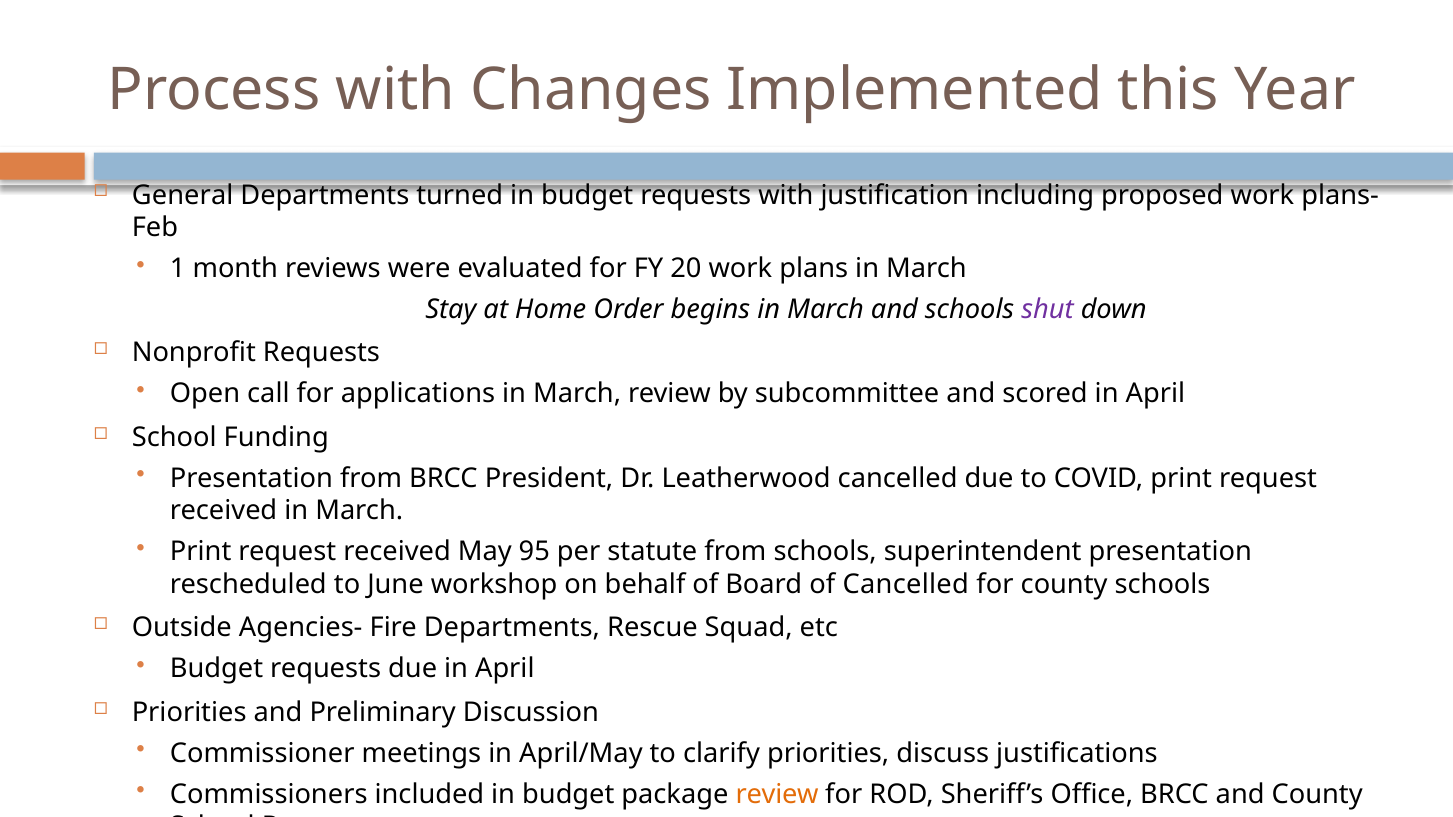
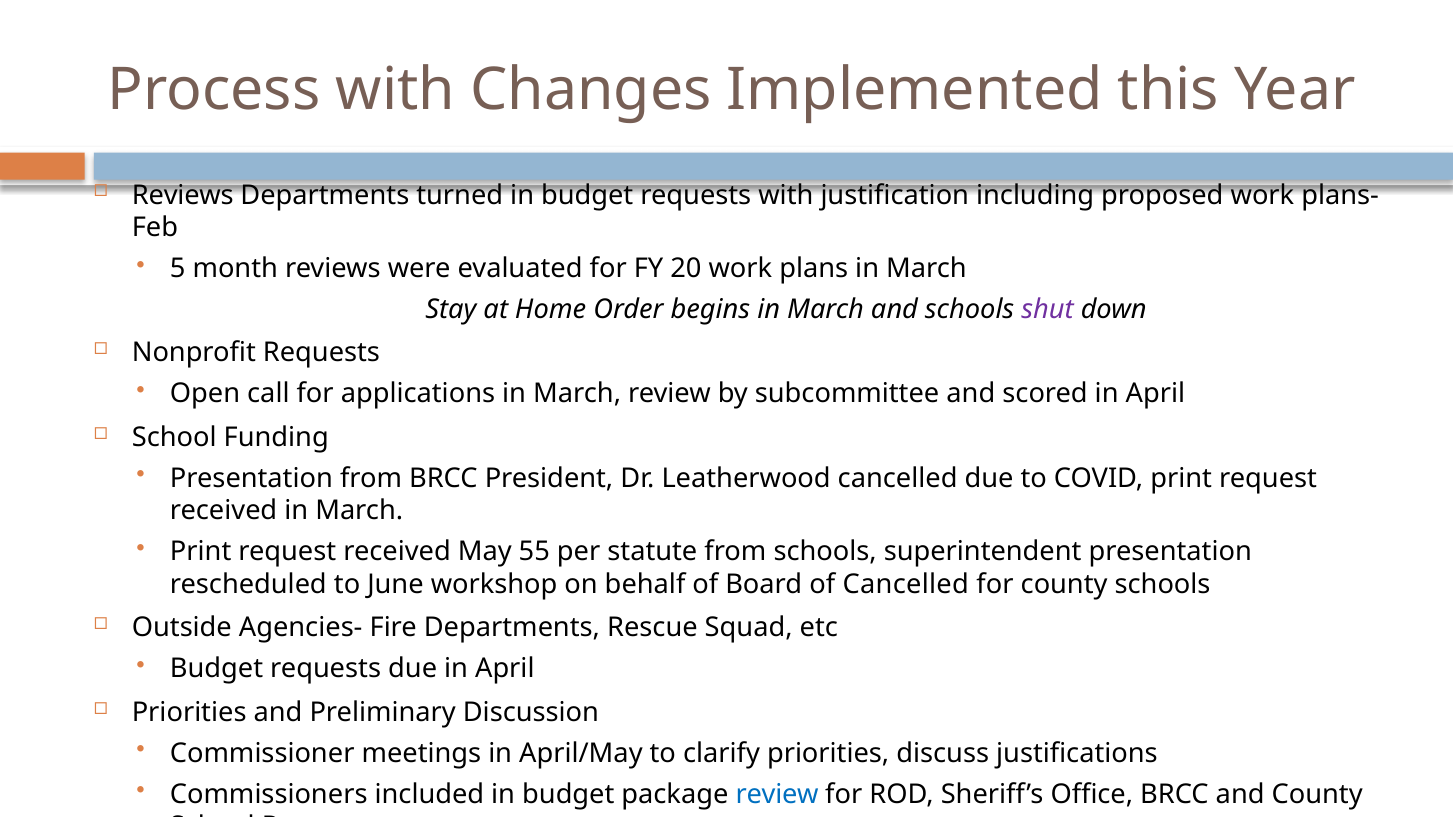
General: General -> Reviews (183, 195)
1: 1 -> 5 (178, 269)
95: 95 -> 55 (534, 552)
review colour: orange -> blue (777, 794)
